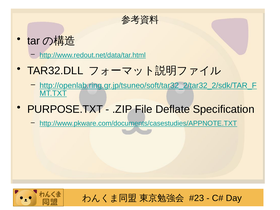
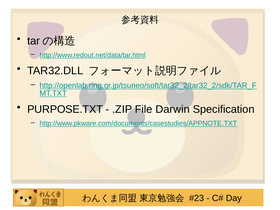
Deflate: Deflate -> Darwin (173, 109)
